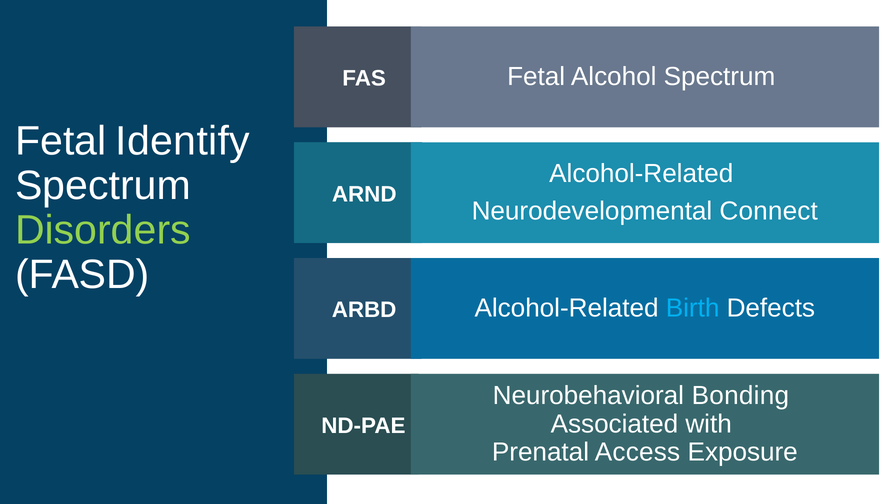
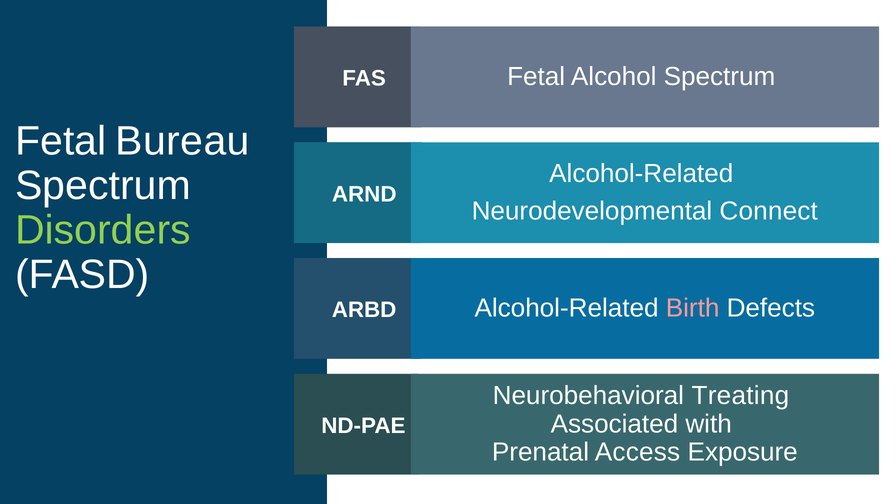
Identify: Identify -> Bureau (183, 141)
Birth colour: light blue -> pink (693, 308)
Bonding: Bonding -> Treating (740, 396)
